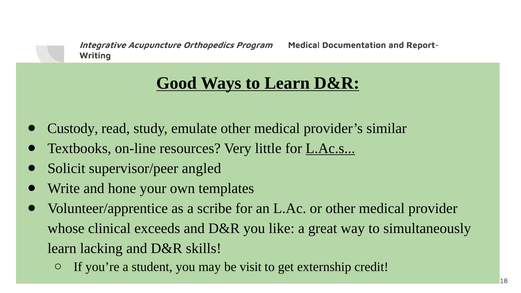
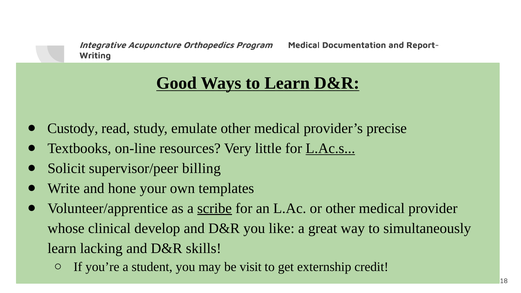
similar: similar -> precise (387, 128)
angled: angled -> billing (201, 168)
scribe underline: none -> present (215, 208)
exceeds: exceeds -> develop (157, 228)
